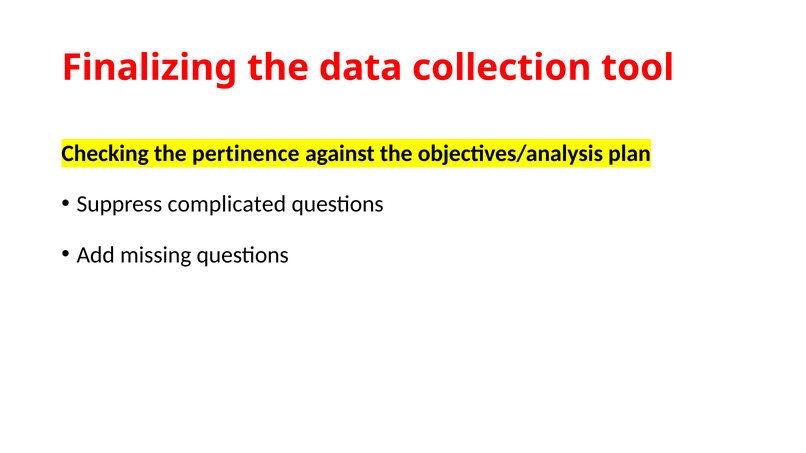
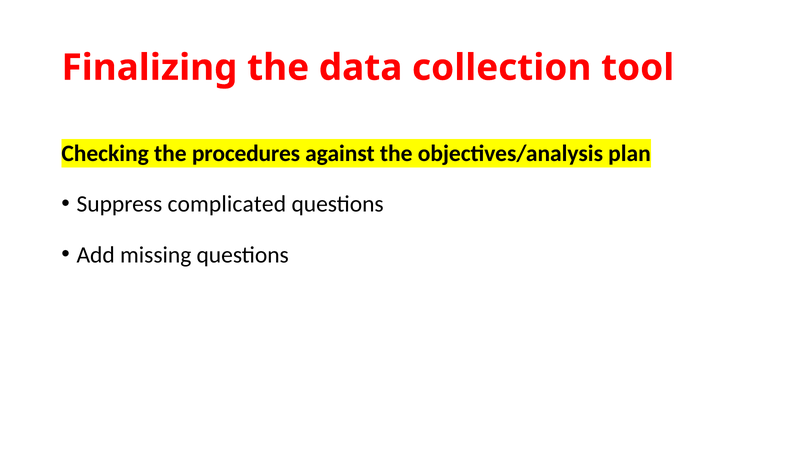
pertinence: pertinence -> procedures (246, 154)
